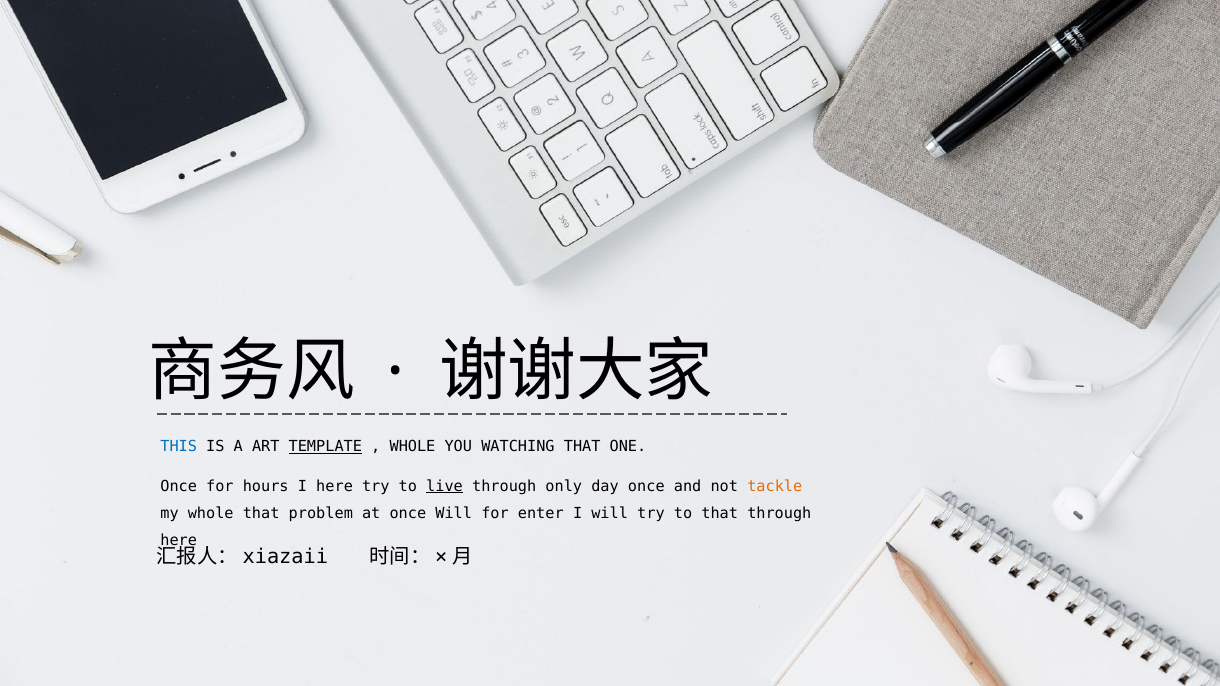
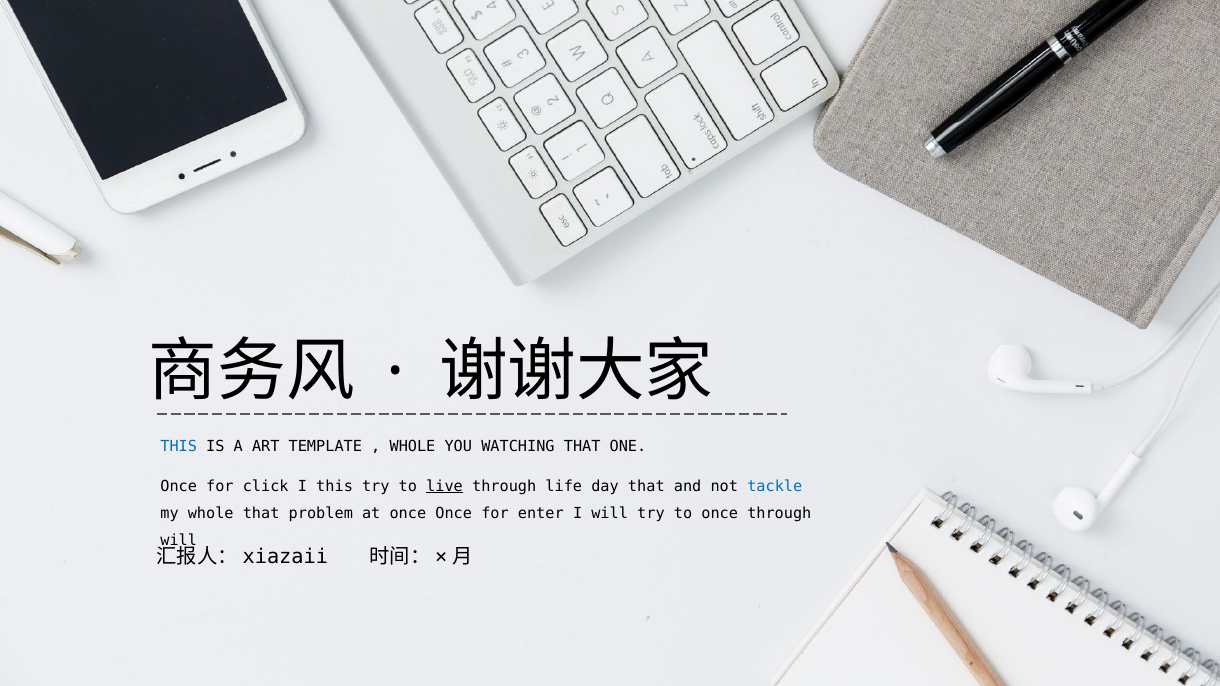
TEMPLATE underline: present -> none (325, 447)
hours: hours -> click (266, 486)
I here: here -> this (335, 486)
only: only -> life (564, 486)
day once: once -> that (646, 486)
tackle colour: orange -> blue (775, 486)
once Will: Will -> Once (454, 514)
to that: that -> once (720, 514)
here: here -> will (179, 541)
